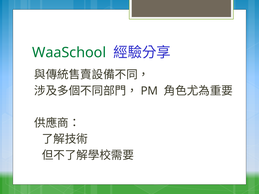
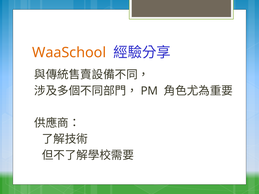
WaaSchool colour: green -> orange (69, 53)
